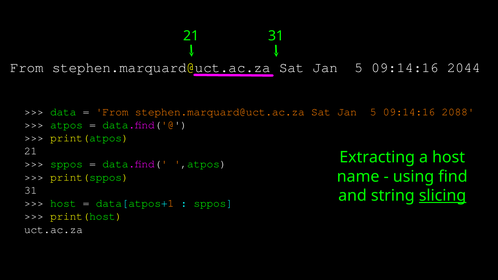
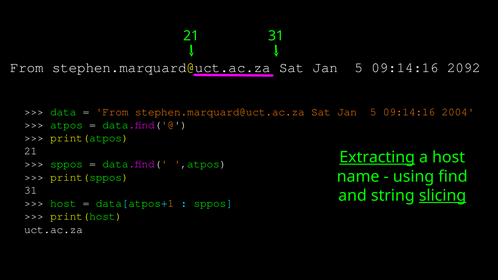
2044: 2044 -> 2092 (464, 68)
2088: 2088 -> 2004 (458, 112)
Extracting underline: none -> present (377, 157)
